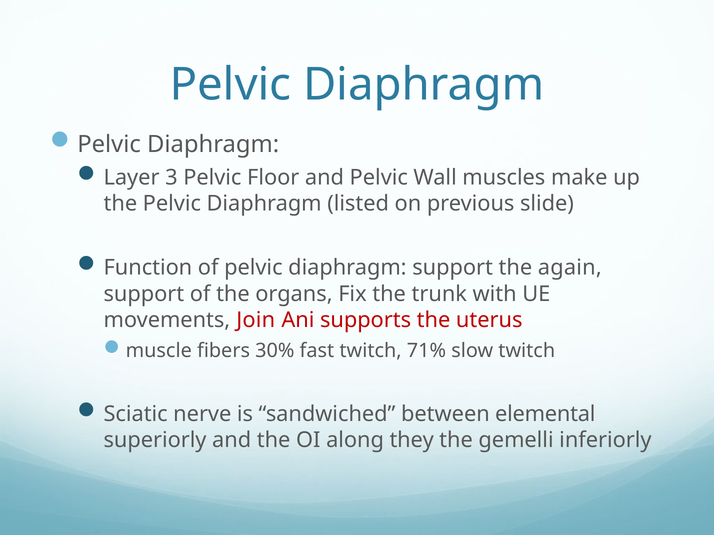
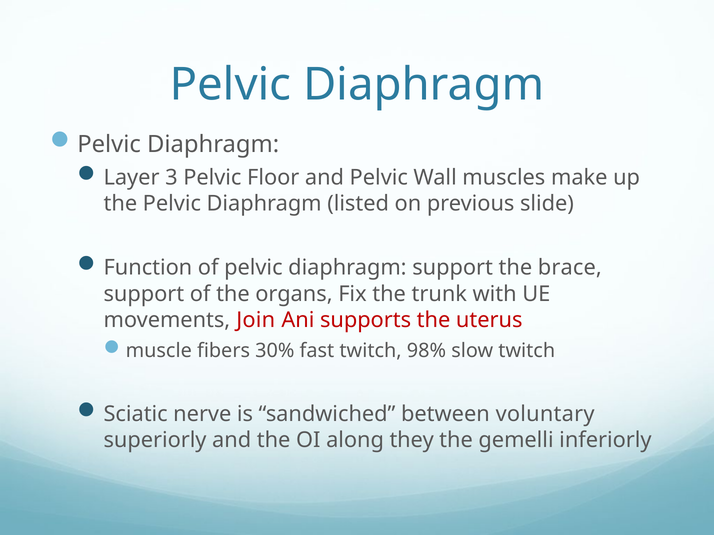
again: again -> brace (570, 268)
71%: 71% -> 98% (426, 351)
elemental: elemental -> voluntary (545, 414)
